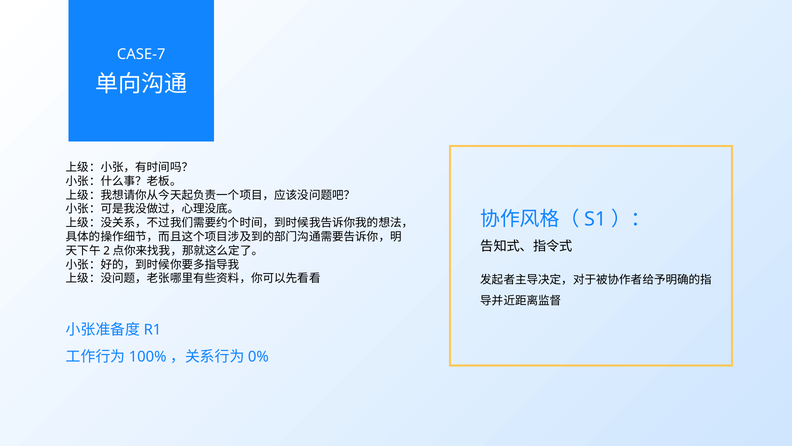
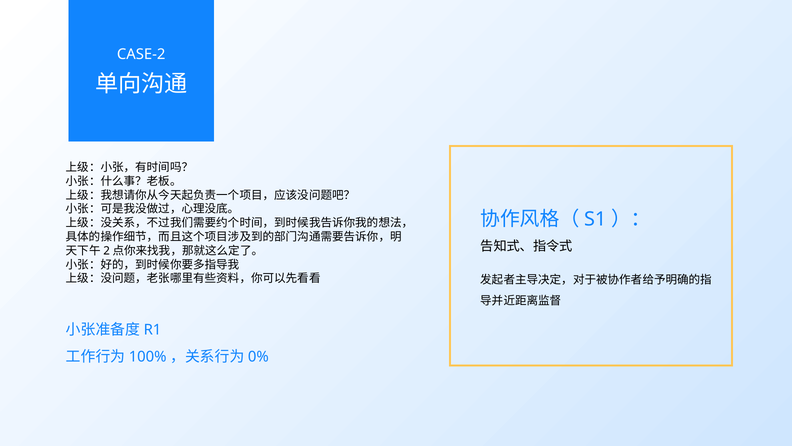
CASE-7: CASE-7 -> CASE-2 (141, 54)
